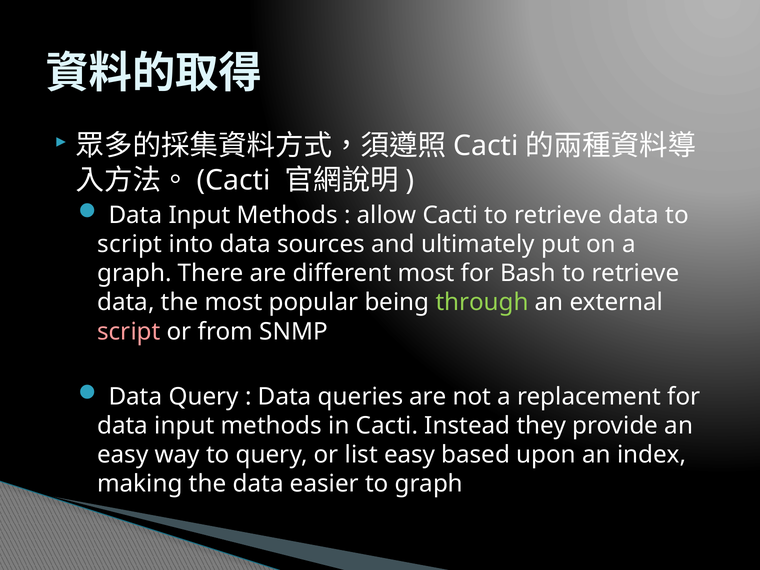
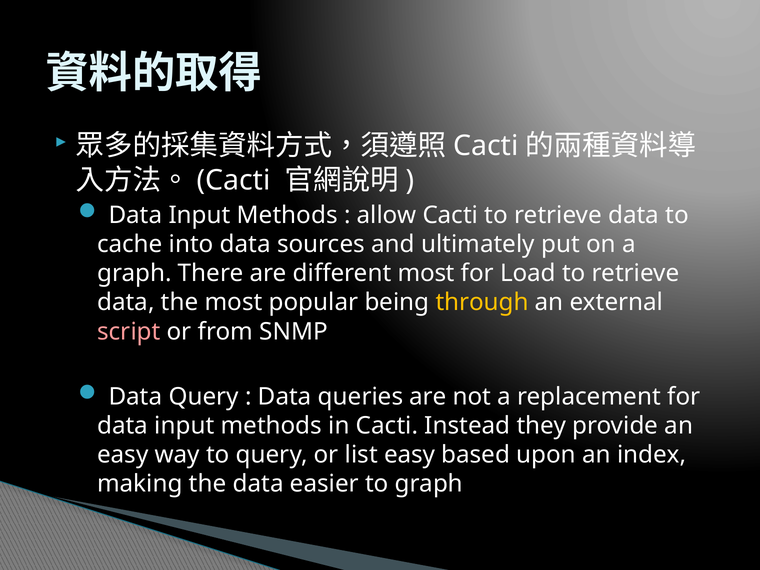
script: script -> cache (130, 244)
Bash: Bash -> Load (528, 273)
through colour: light green -> yellow (482, 302)
